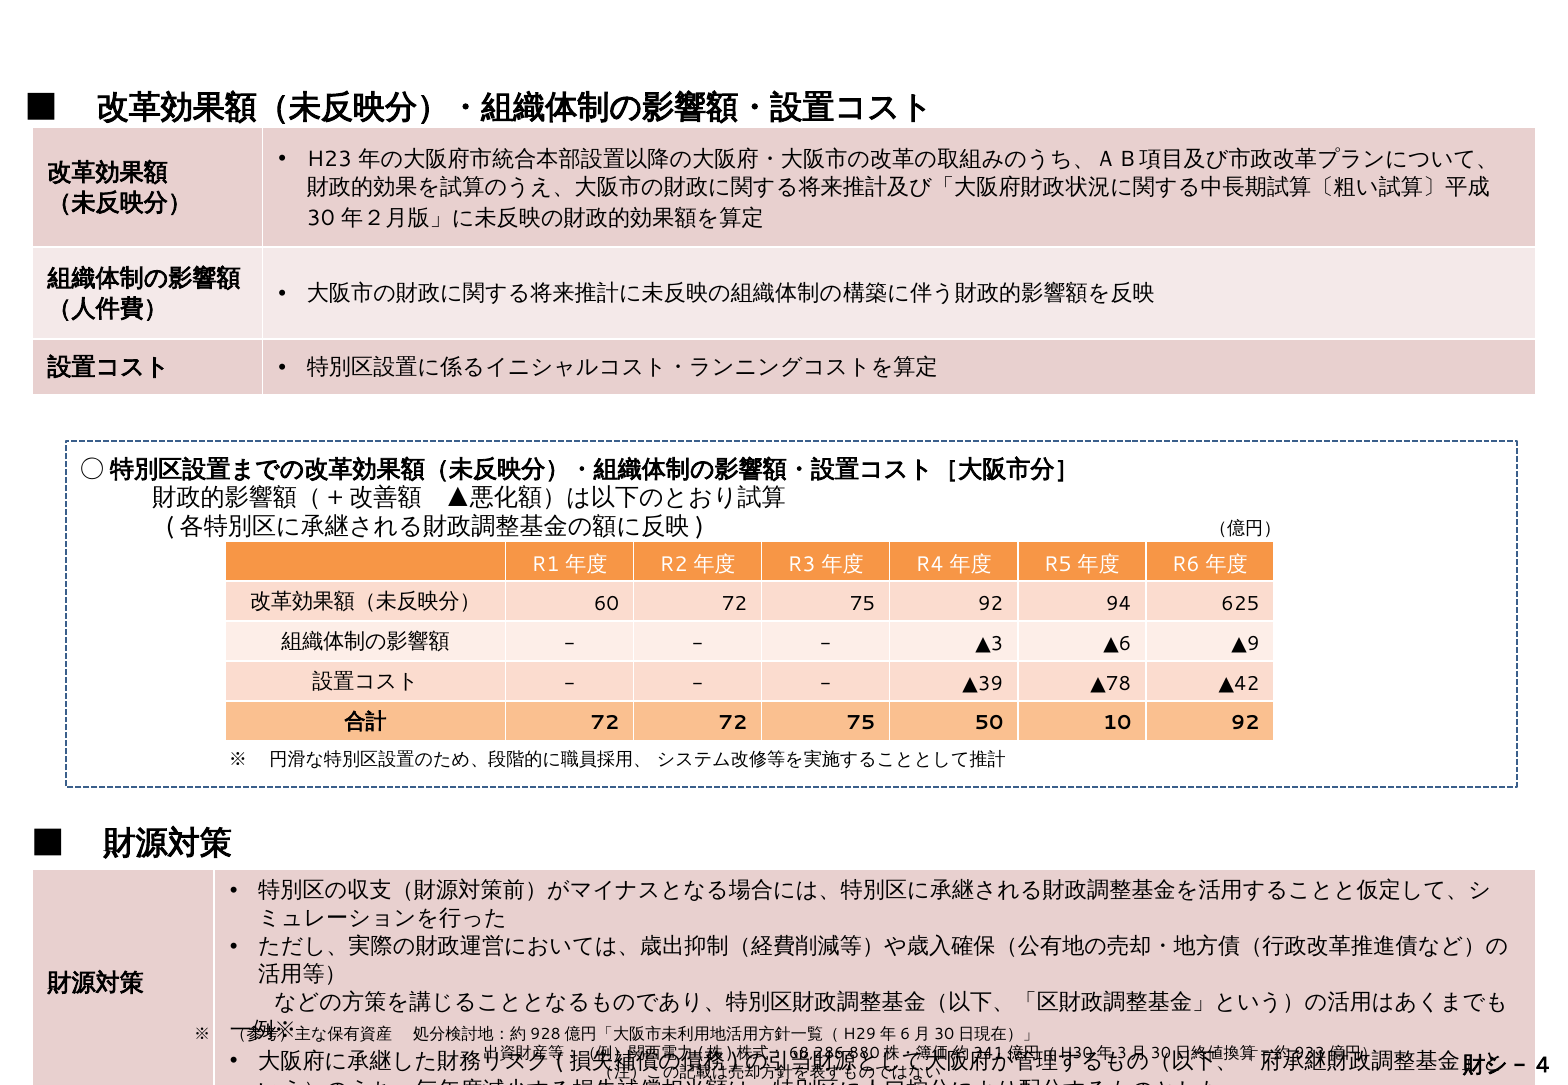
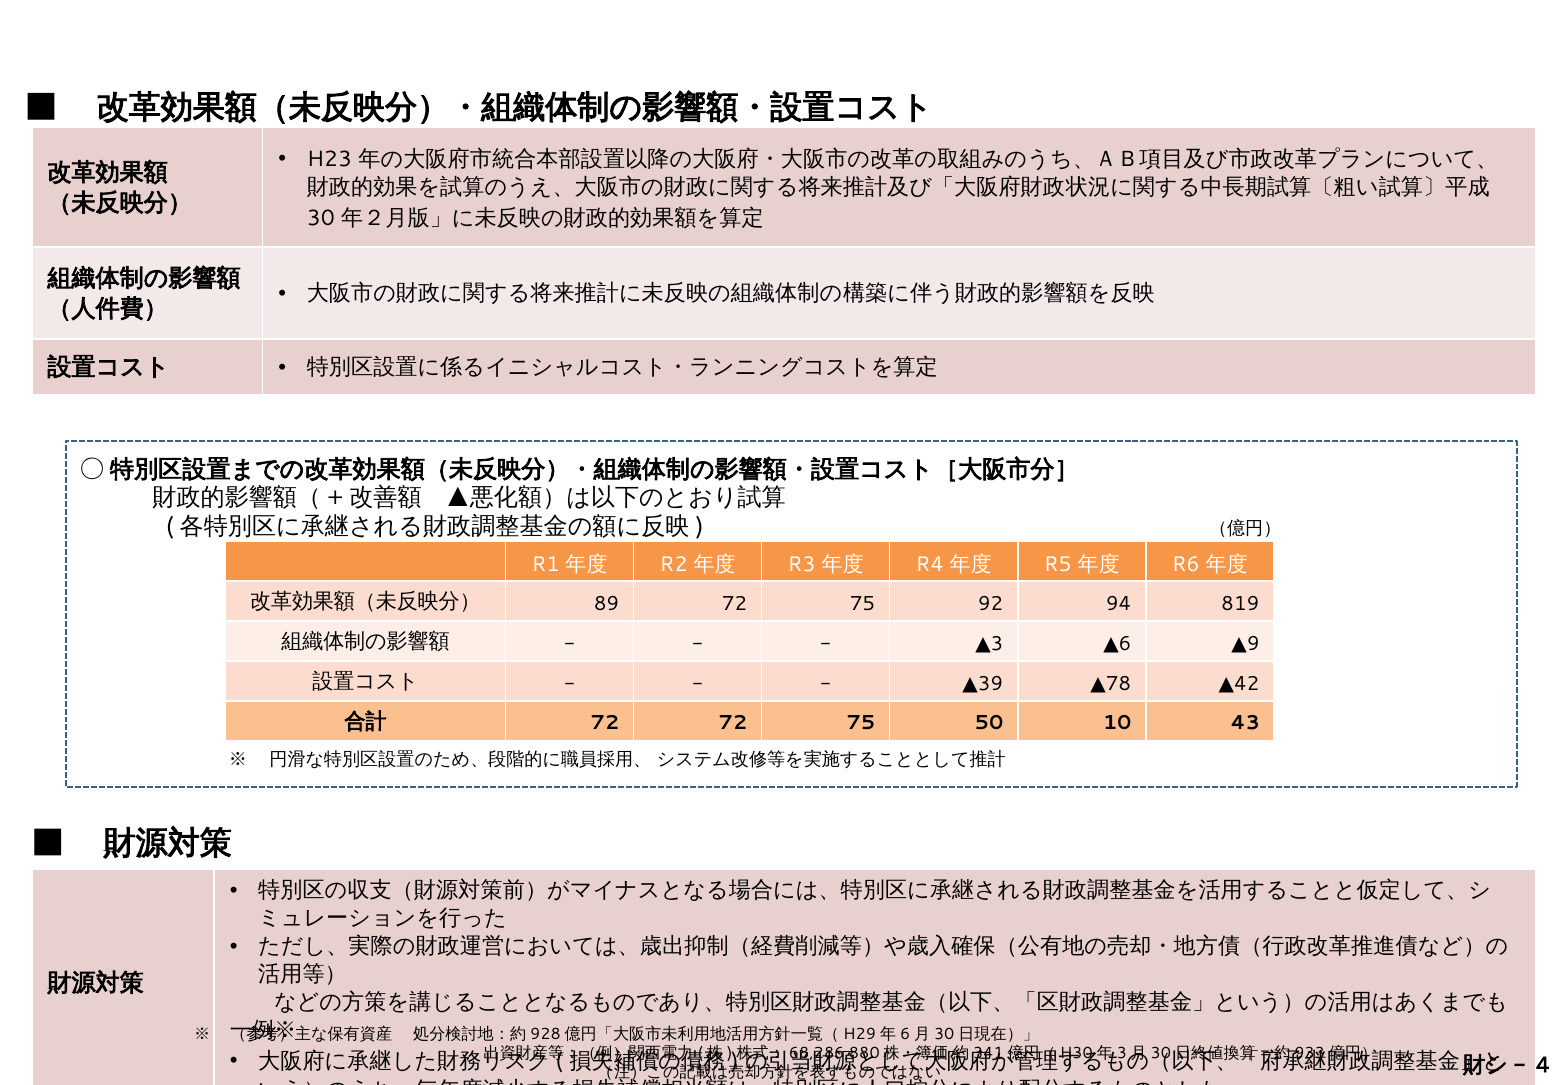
60: 60 -> 89 (606, 604)
625: 625 -> 819 (1240, 604)
10 92: 92 -> 43 (1245, 724)
